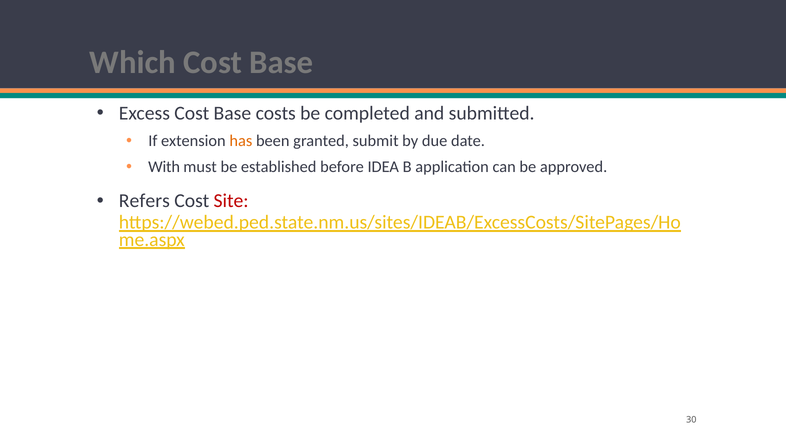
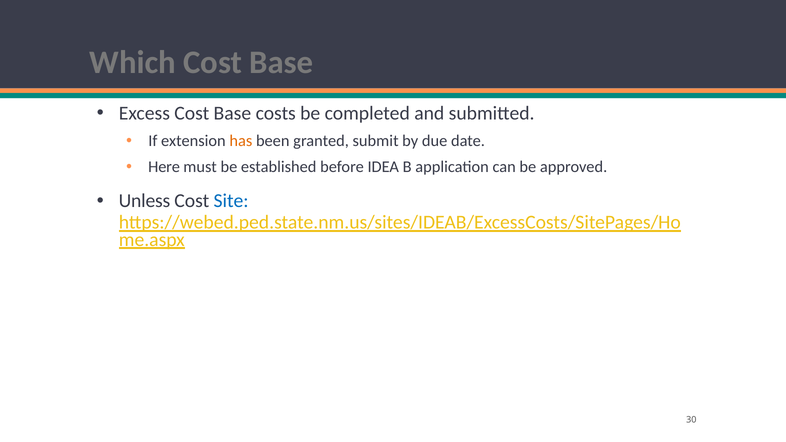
With: With -> Here (164, 167)
Refers: Refers -> Unless (145, 201)
Site colour: red -> blue (231, 201)
